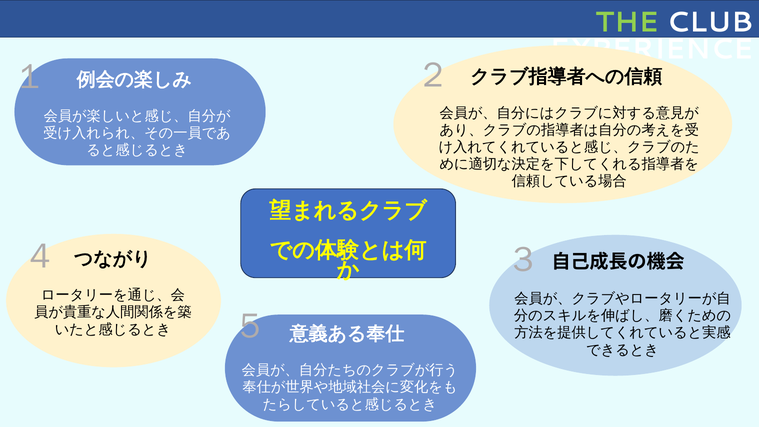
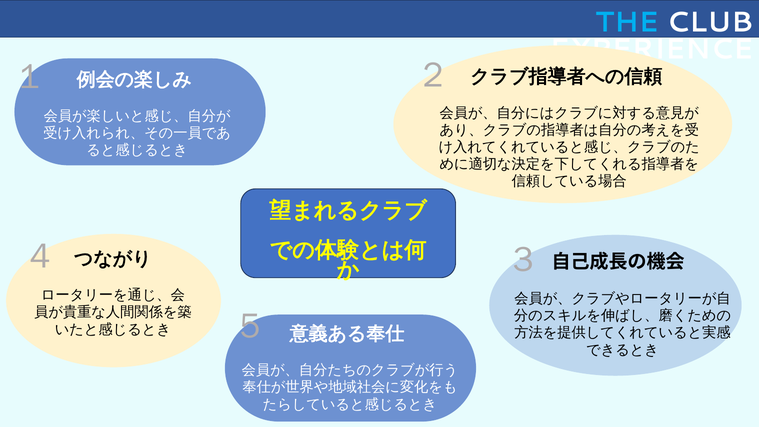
THE colour: light green -> light blue (627, 22)
